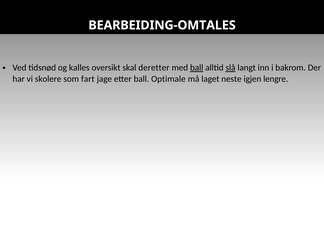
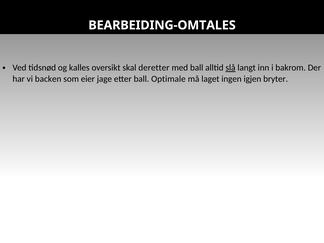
ball underline: present -> none (197, 68)
skolere: skolere -> backen (48, 79)
fart: fart -> eier (88, 79)
neste: neste -> ingen (232, 79)
lengre: lengre -> bryter (276, 79)
